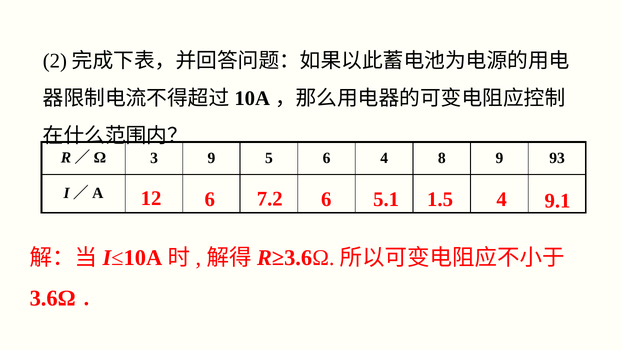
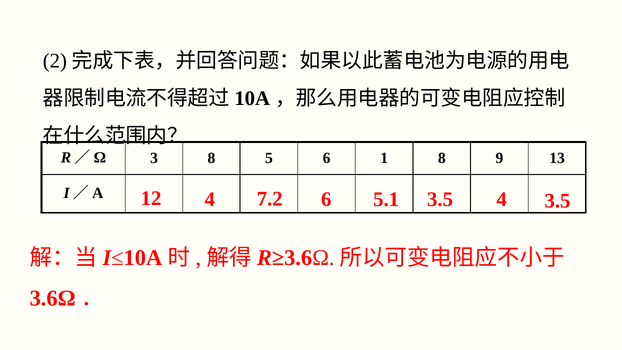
3 9: 9 -> 8 (211, 158)
6 4: 4 -> 1 (384, 158)
93: 93 -> 13 (557, 158)
12 6: 6 -> 4 (210, 199)
5.1 1.5: 1.5 -> 3.5 (440, 199)
4 9.1: 9.1 -> 3.5 (558, 201)
